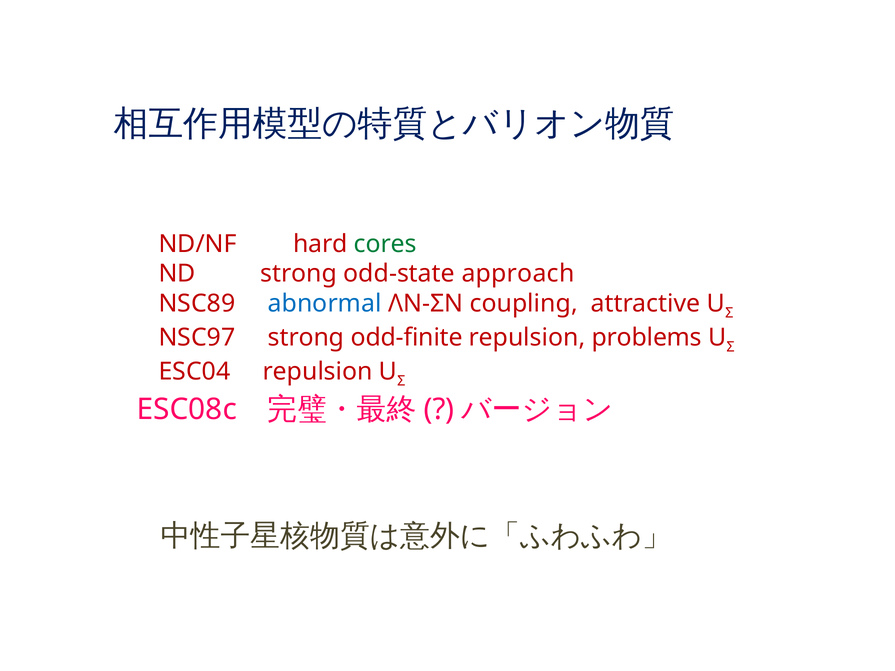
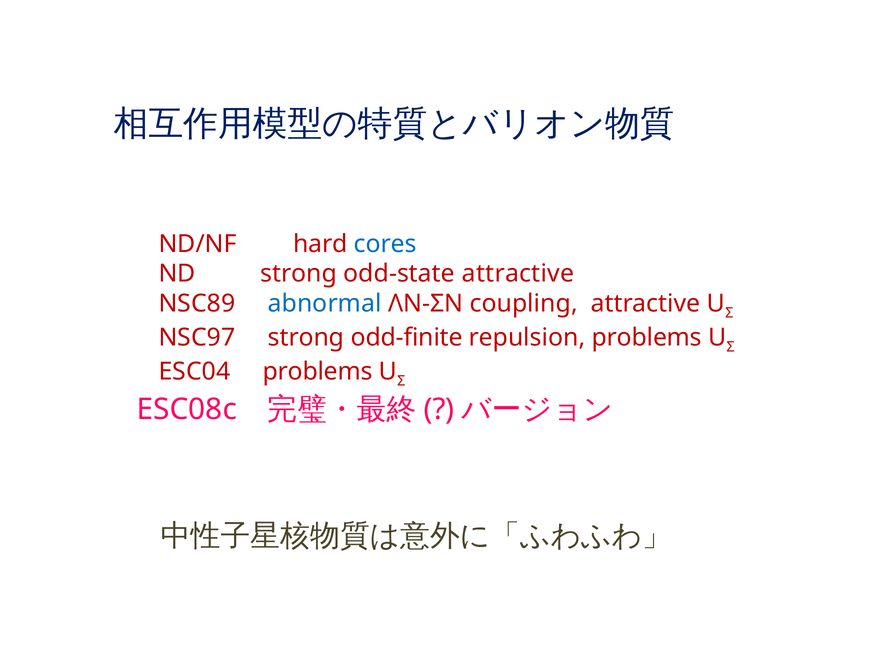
cores colour: green -> blue (385, 244)
odd-state approach: approach -> attractive (518, 274)
ESC04 repulsion: repulsion -> problems (318, 371)
